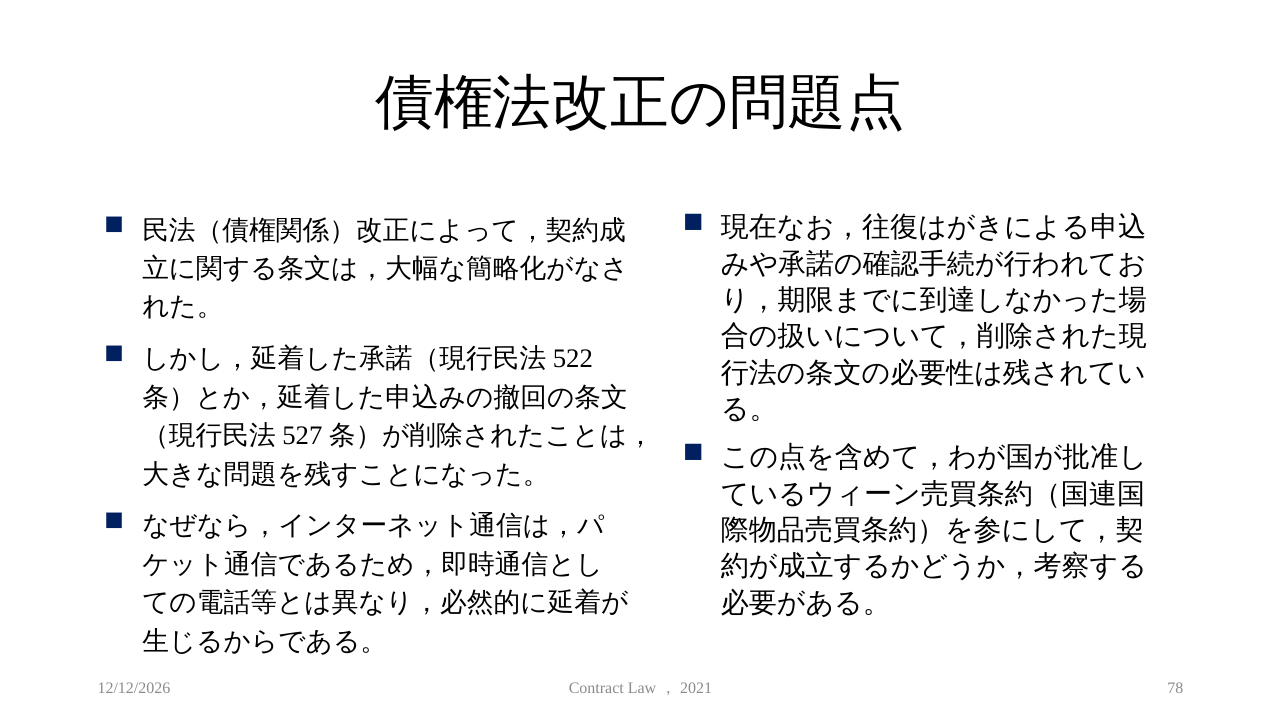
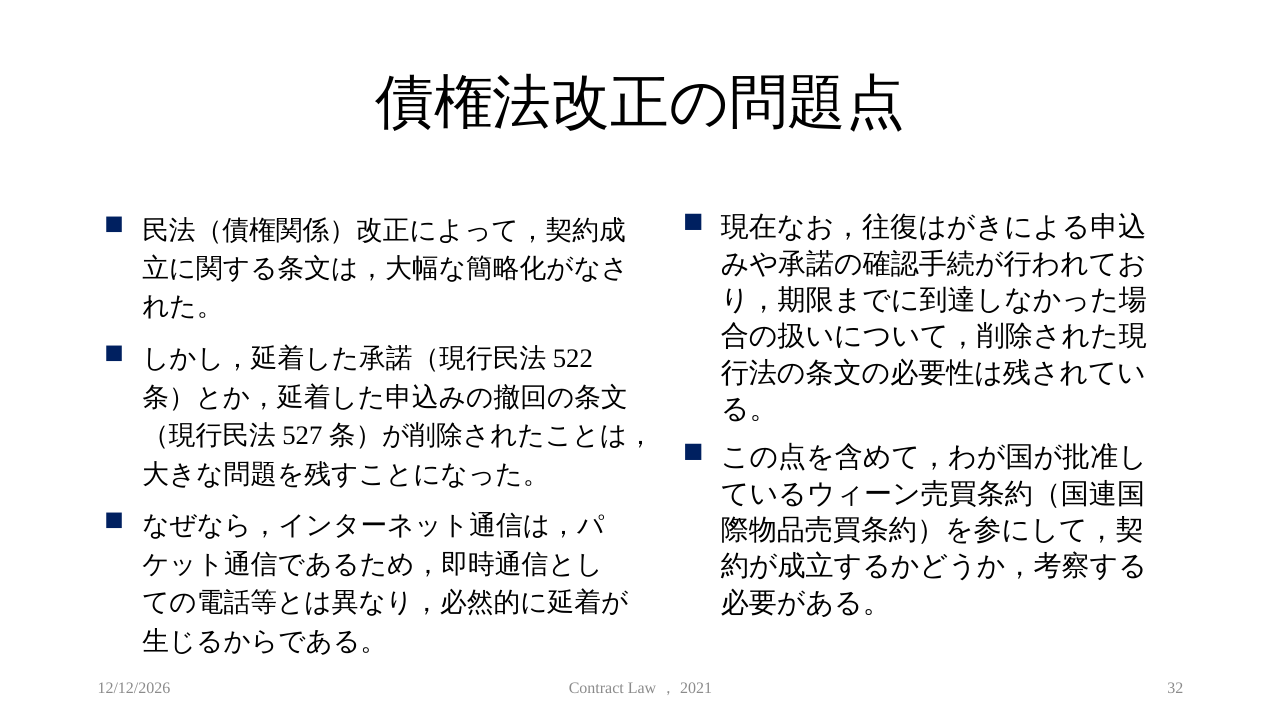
78: 78 -> 32 (1175, 688)
